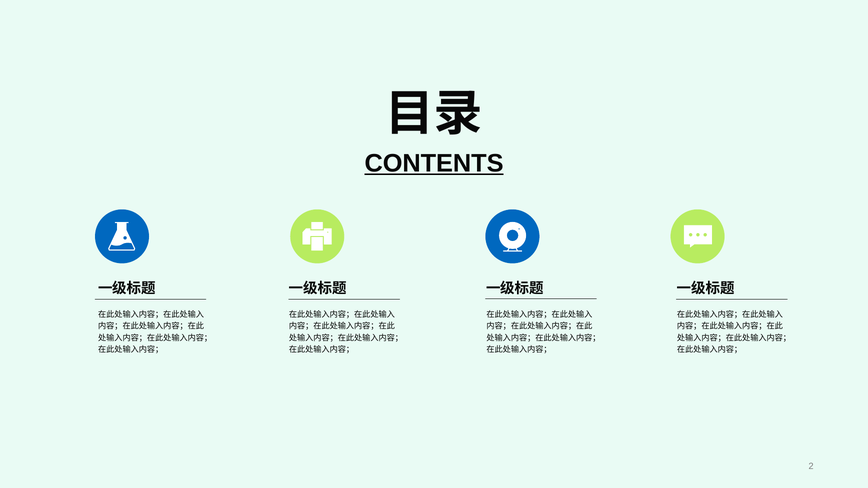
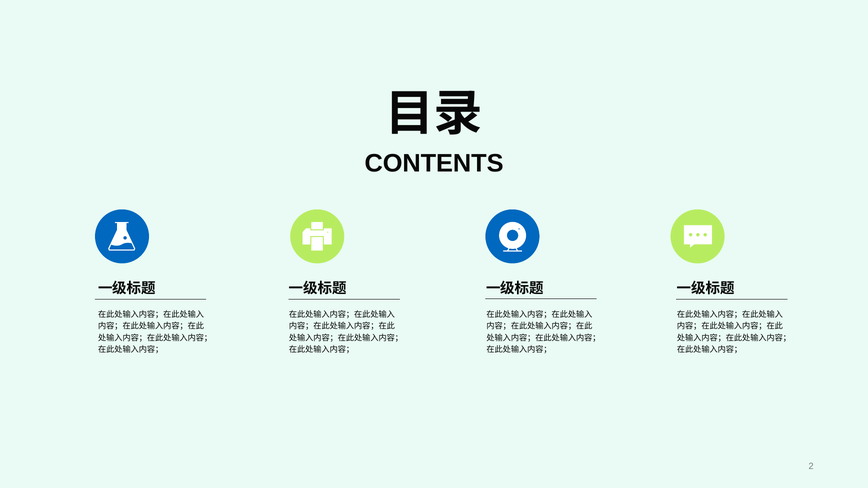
CONTENTS underline: present -> none (434, 163)
